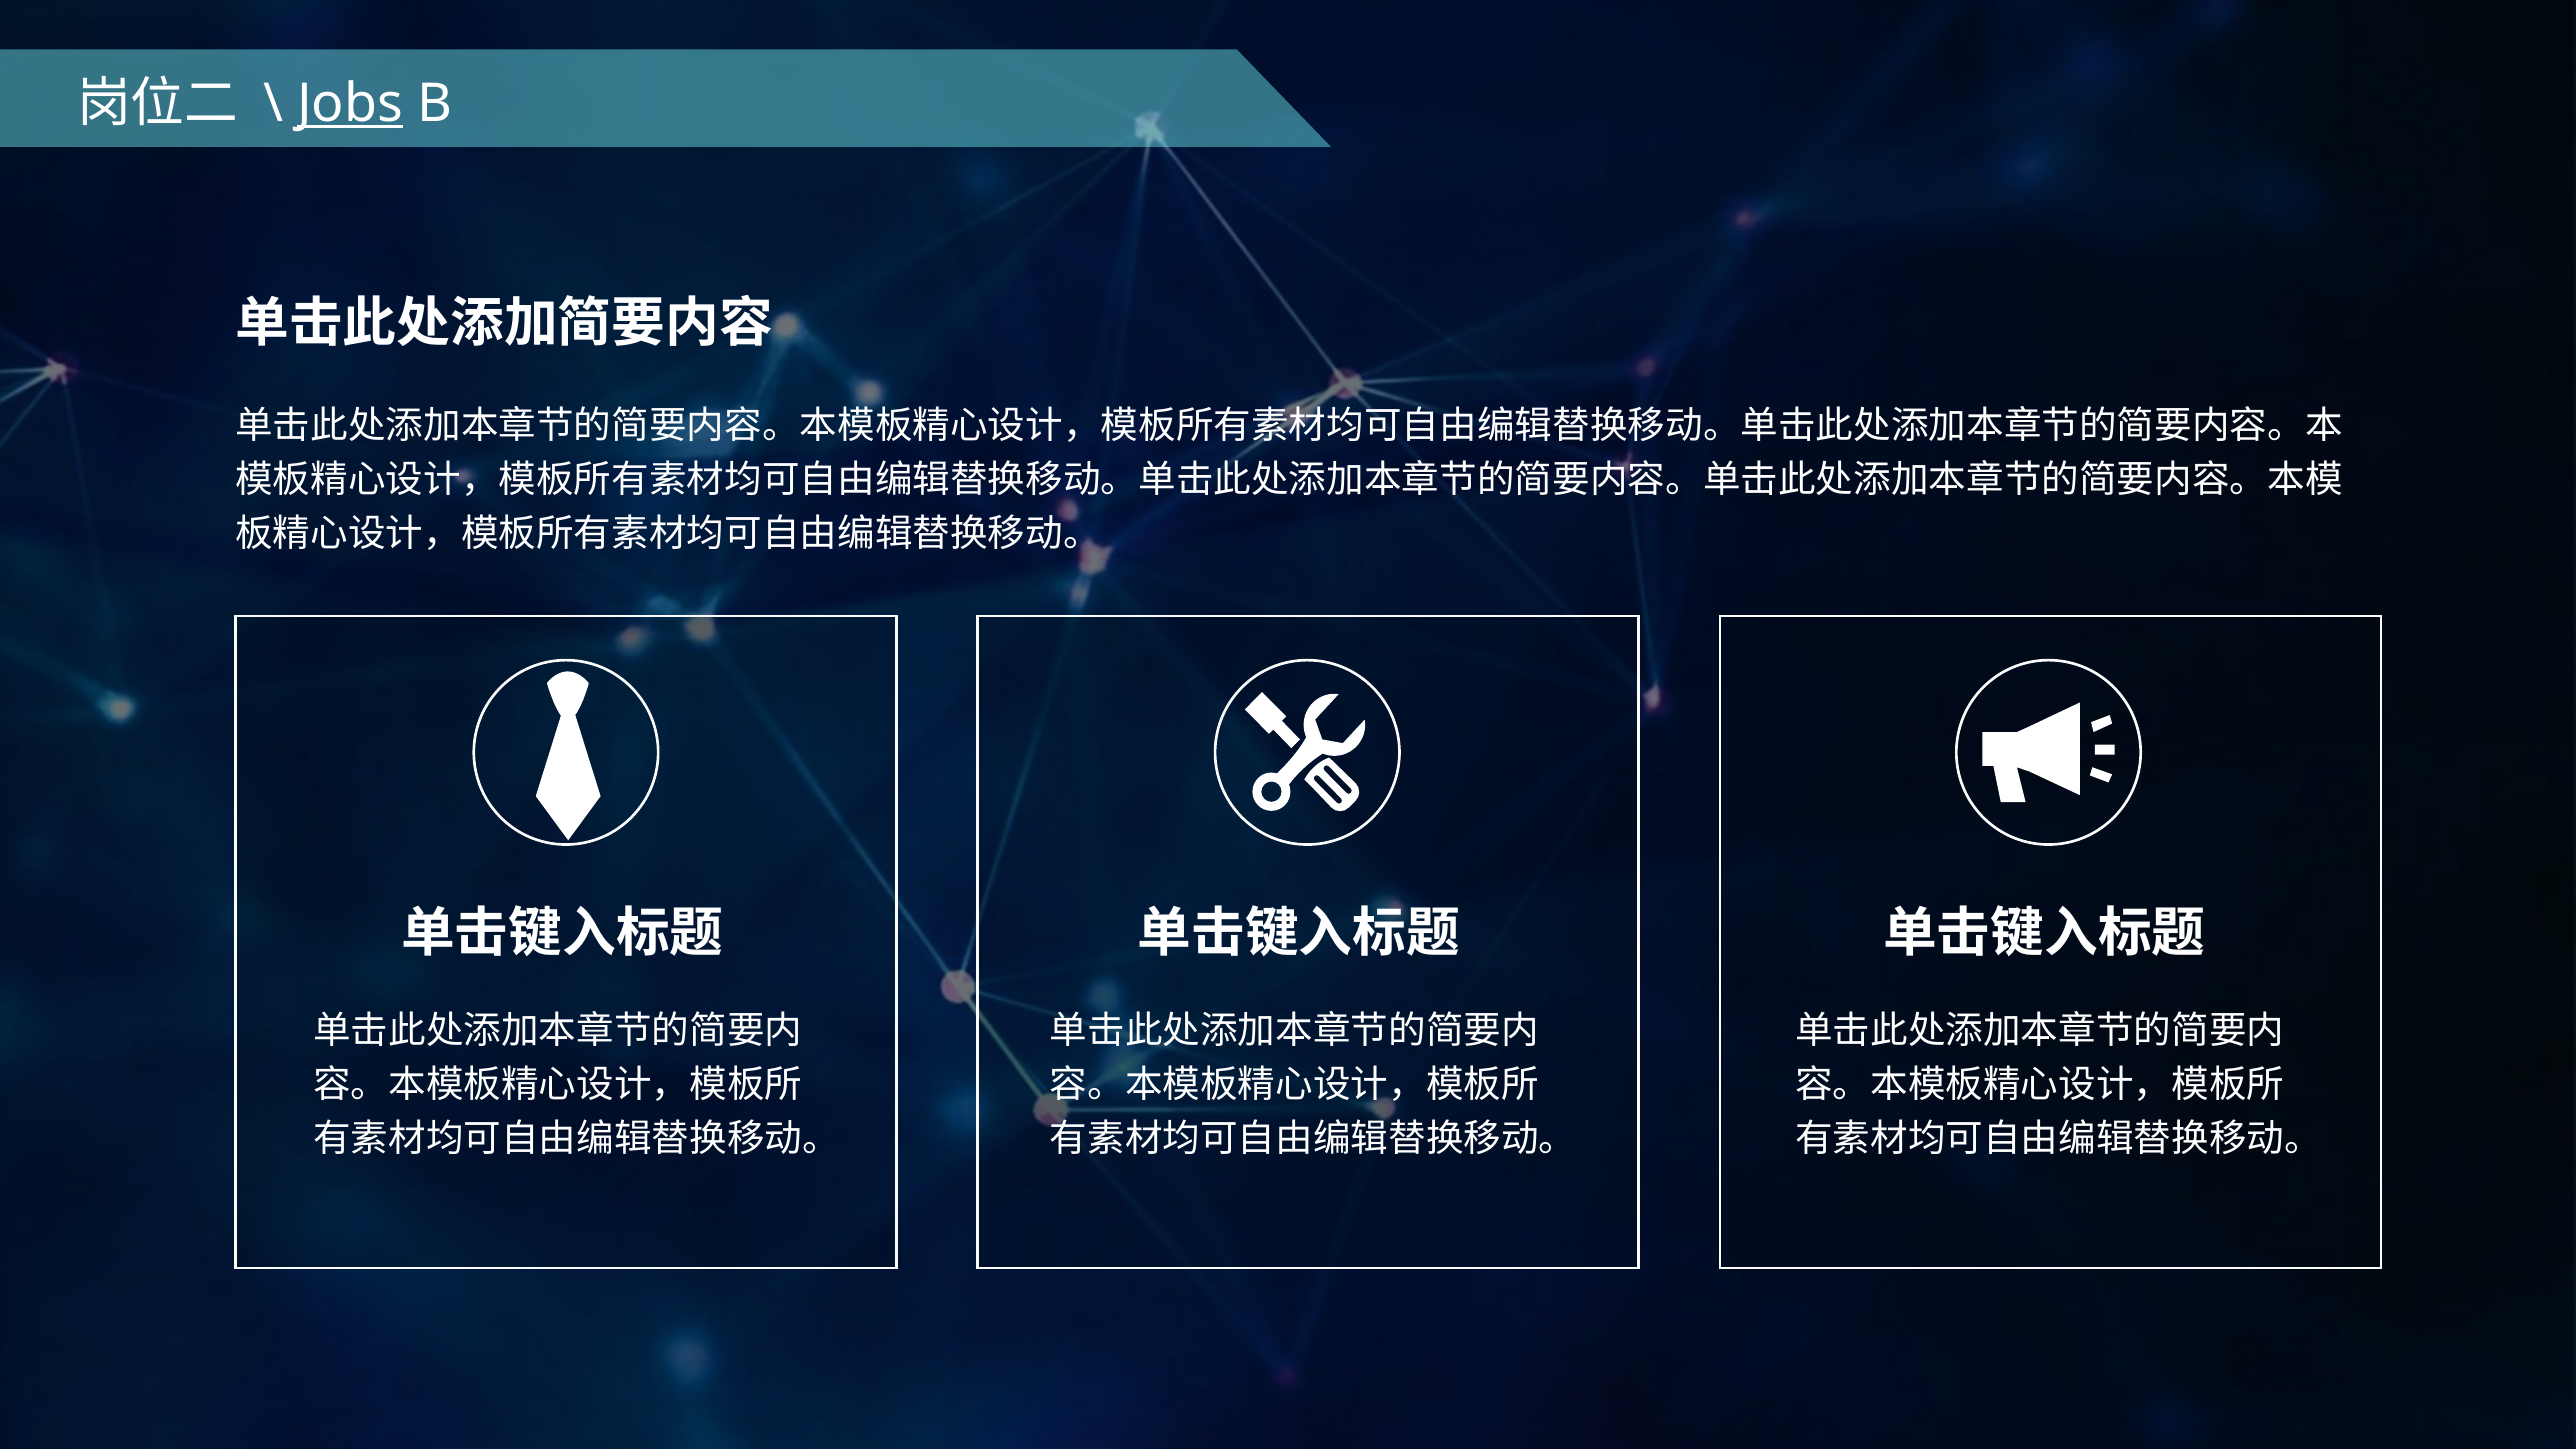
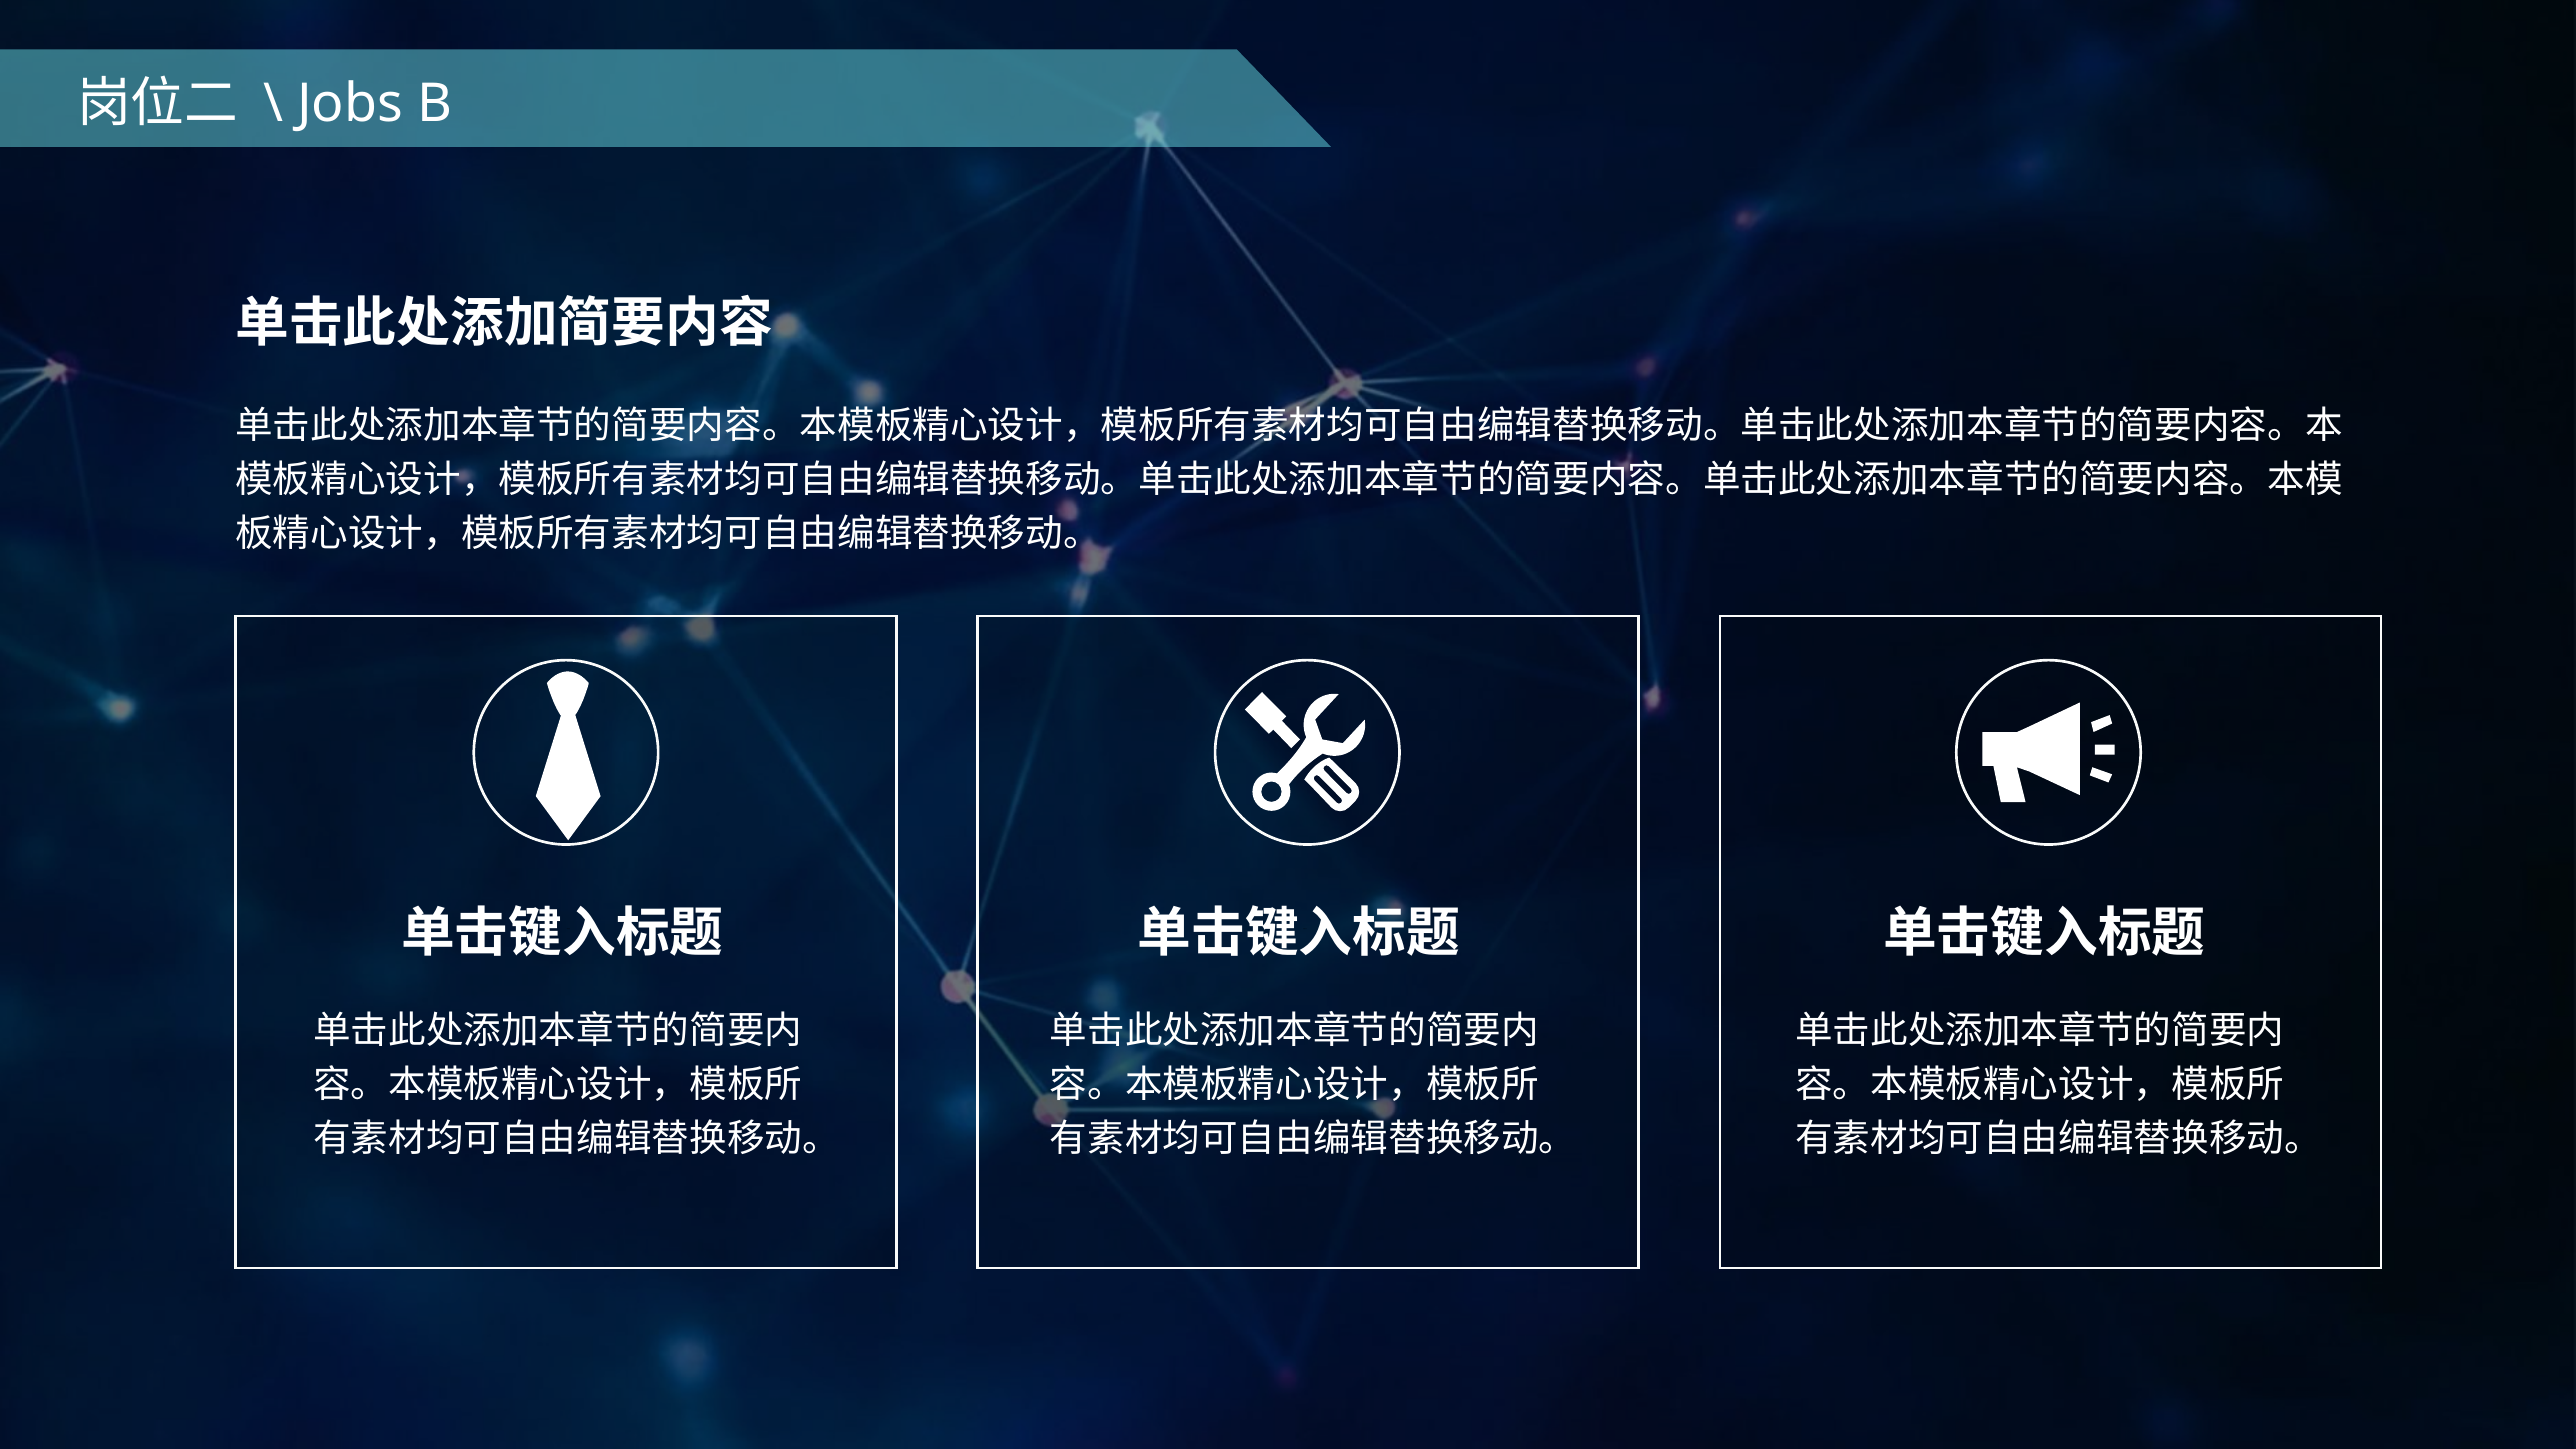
Jobs underline: present -> none (350, 104)
